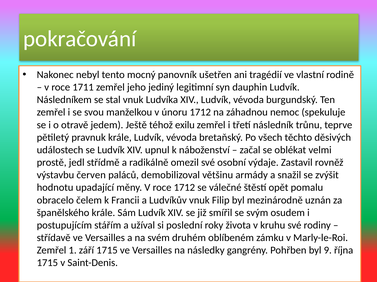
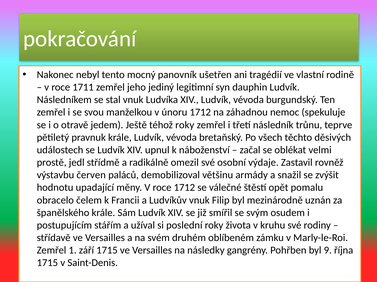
téhož exilu: exilu -> roky (185, 125)
